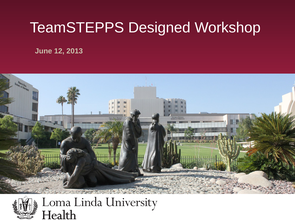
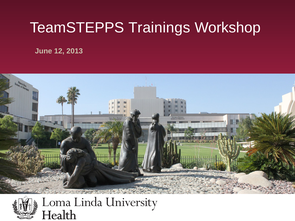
Designed: Designed -> Trainings (159, 28)
